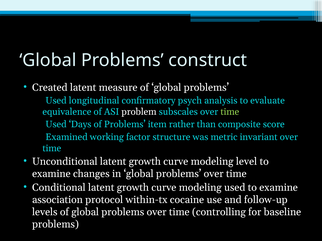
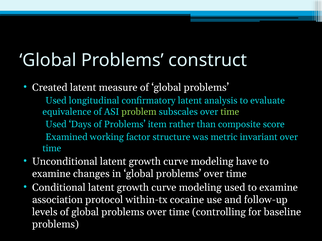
confirmatory psych: psych -> latent (190, 101)
problem colour: white -> light green (139, 112)
level: level -> have (247, 162)
